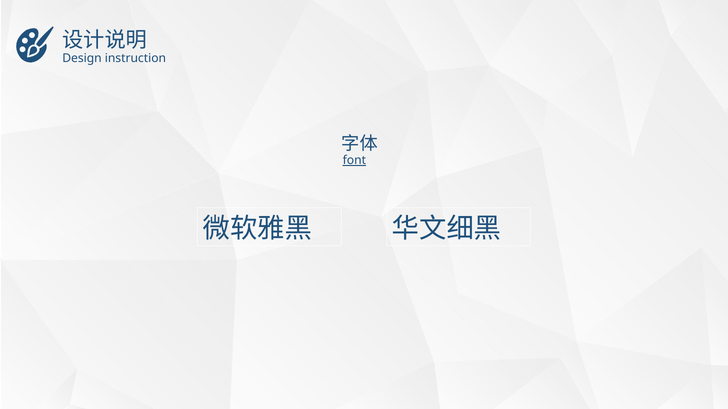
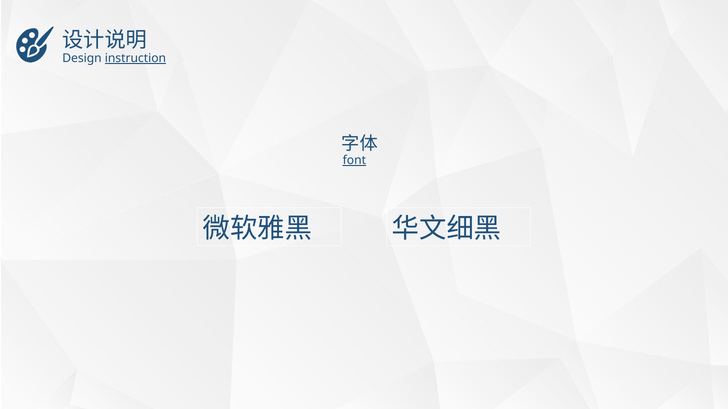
instruction underline: none -> present (135, 58)
